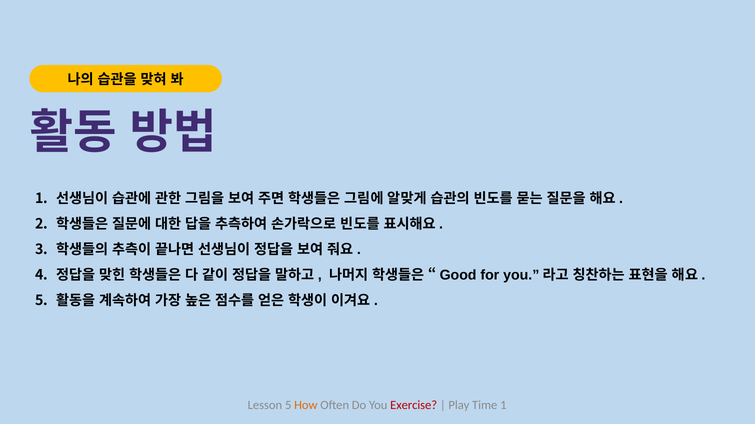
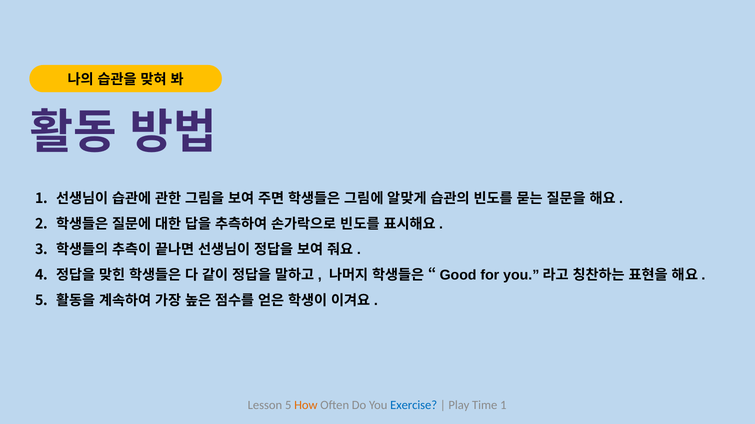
Exercise colour: red -> blue (414, 406)
